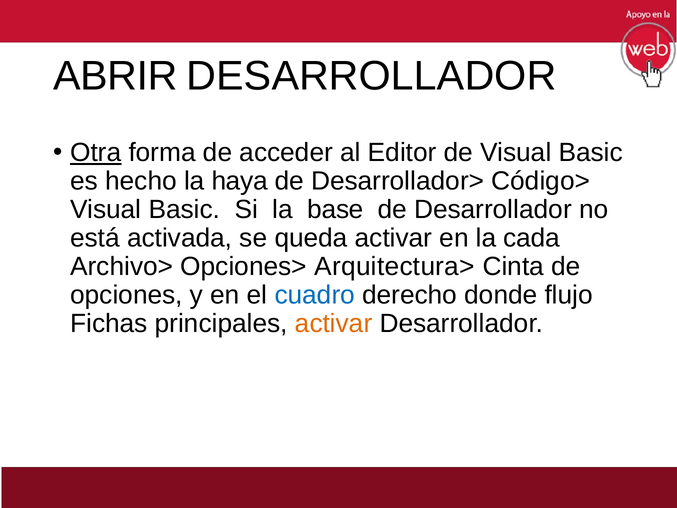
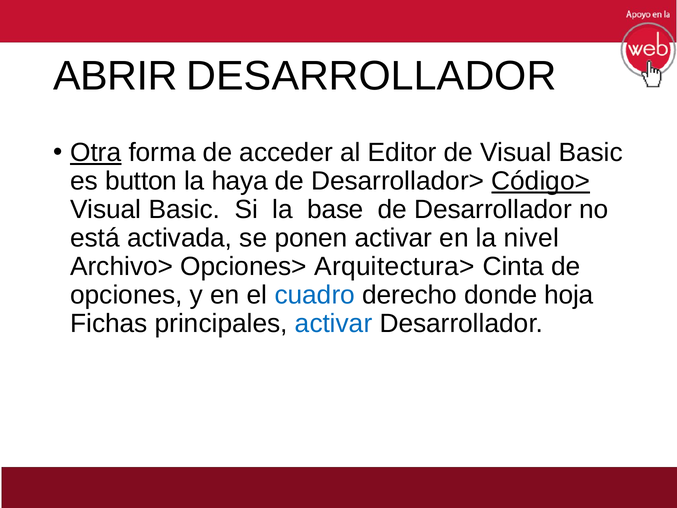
hecho: hecho -> button (141, 181)
Código> underline: none -> present (541, 181)
queda: queda -> ponen (311, 238)
cada: cada -> nivel (531, 238)
flujo: flujo -> hoja (569, 295)
activar colour: orange -> blue (334, 323)
